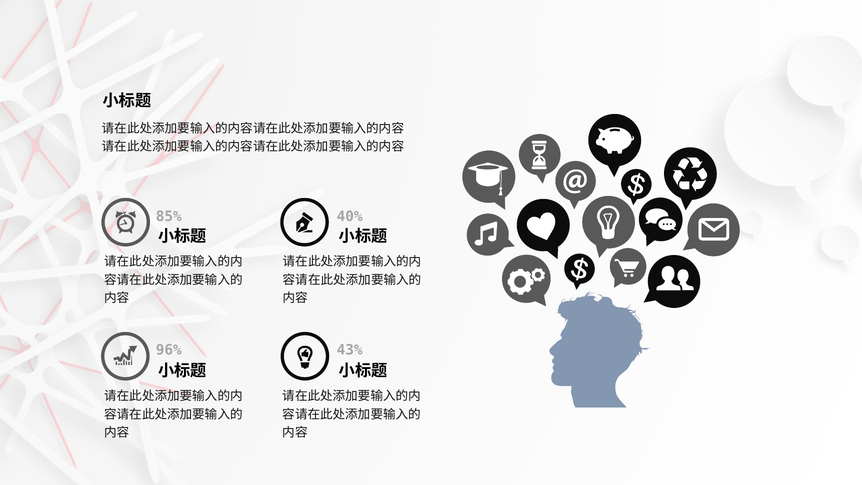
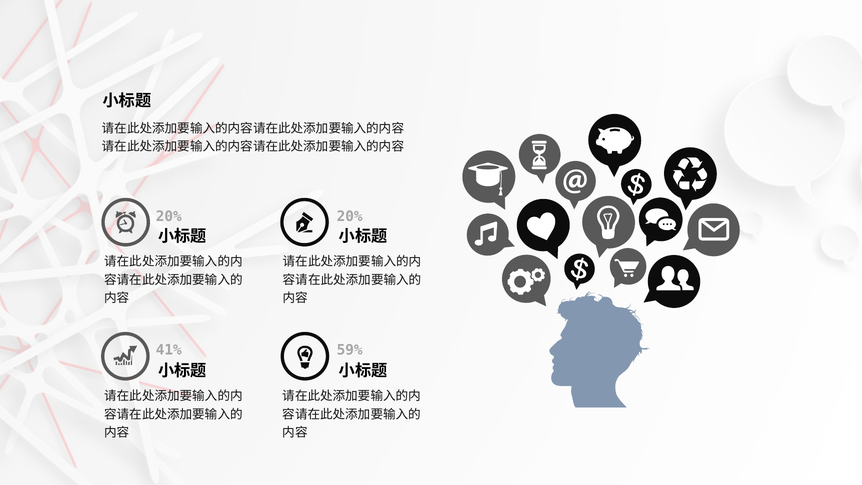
85%: 85% -> 20% (169, 217)
40%: 40% -> 20% (350, 217)
96%: 96% -> 41% (169, 350)
43%: 43% -> 59% (350, 350)
